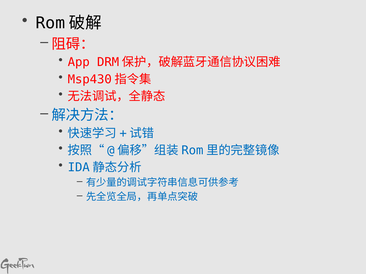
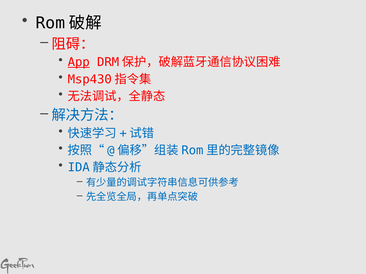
App underline: none -> present (79, 62)
